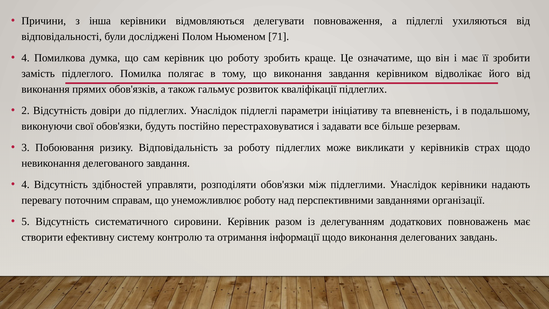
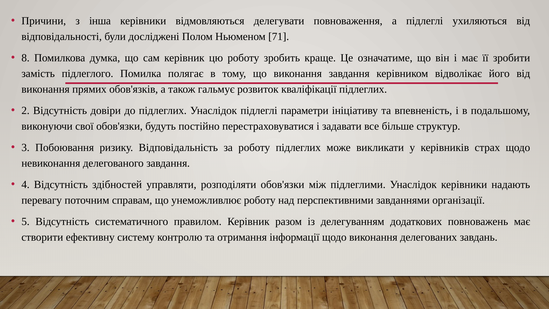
4: 4 -> 8 (26, 58)
резервам: резервам -> структур (438, 126)
сировини: сировини -> правилом (198, 221)
